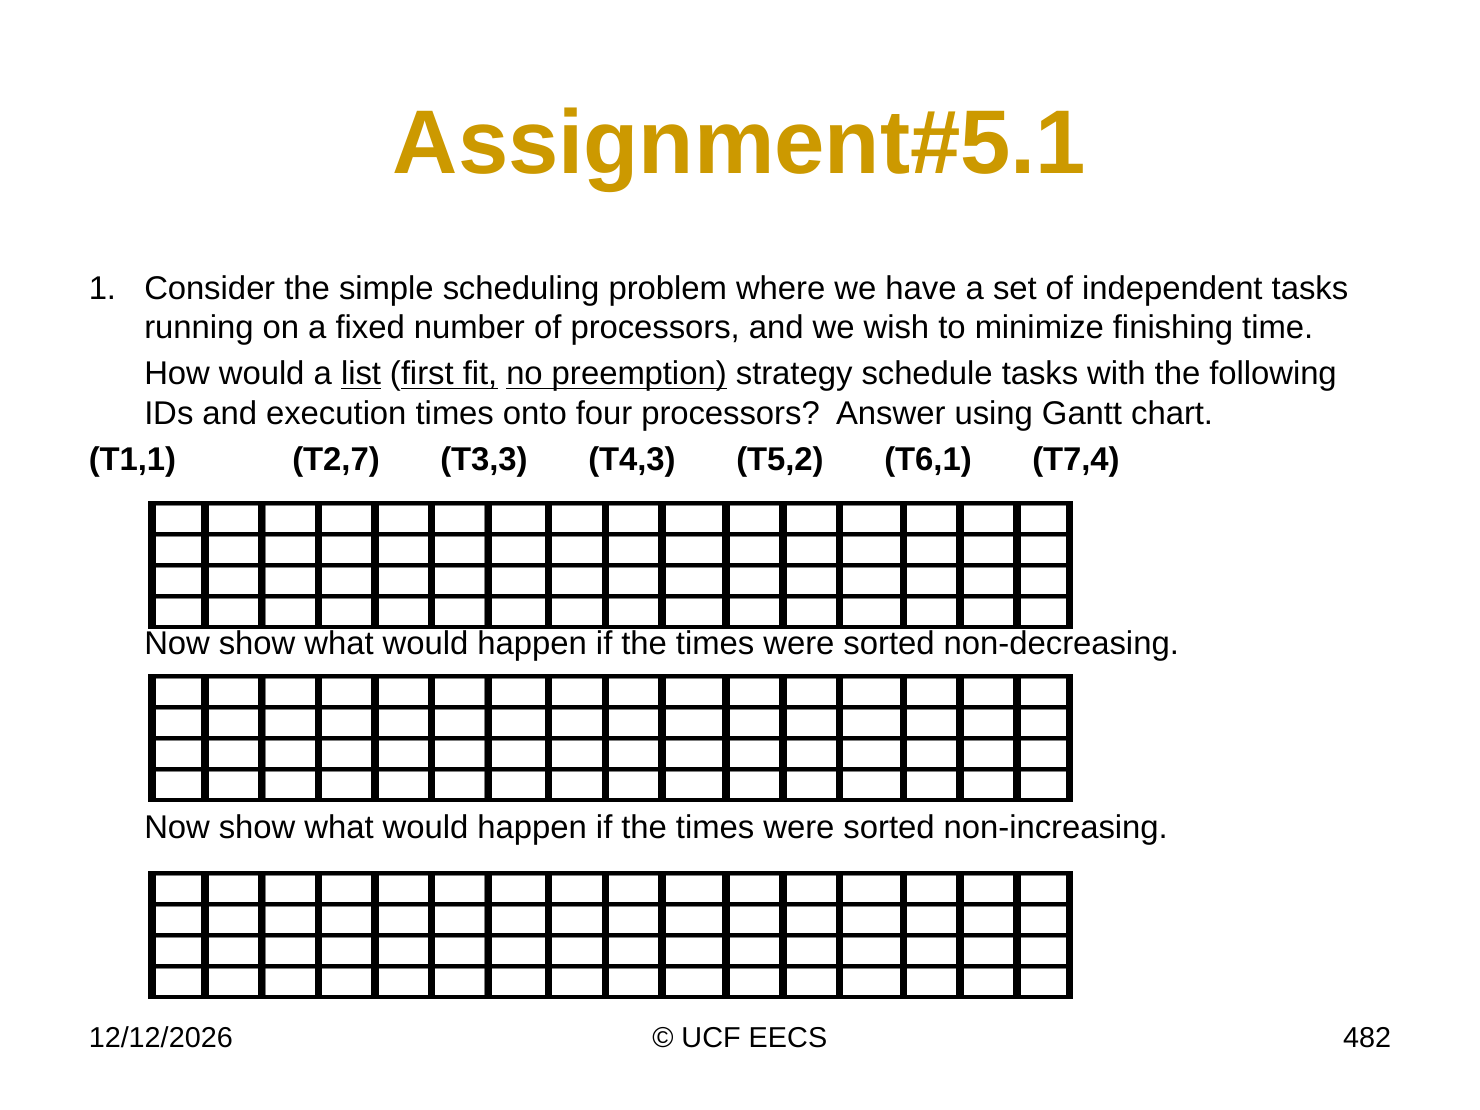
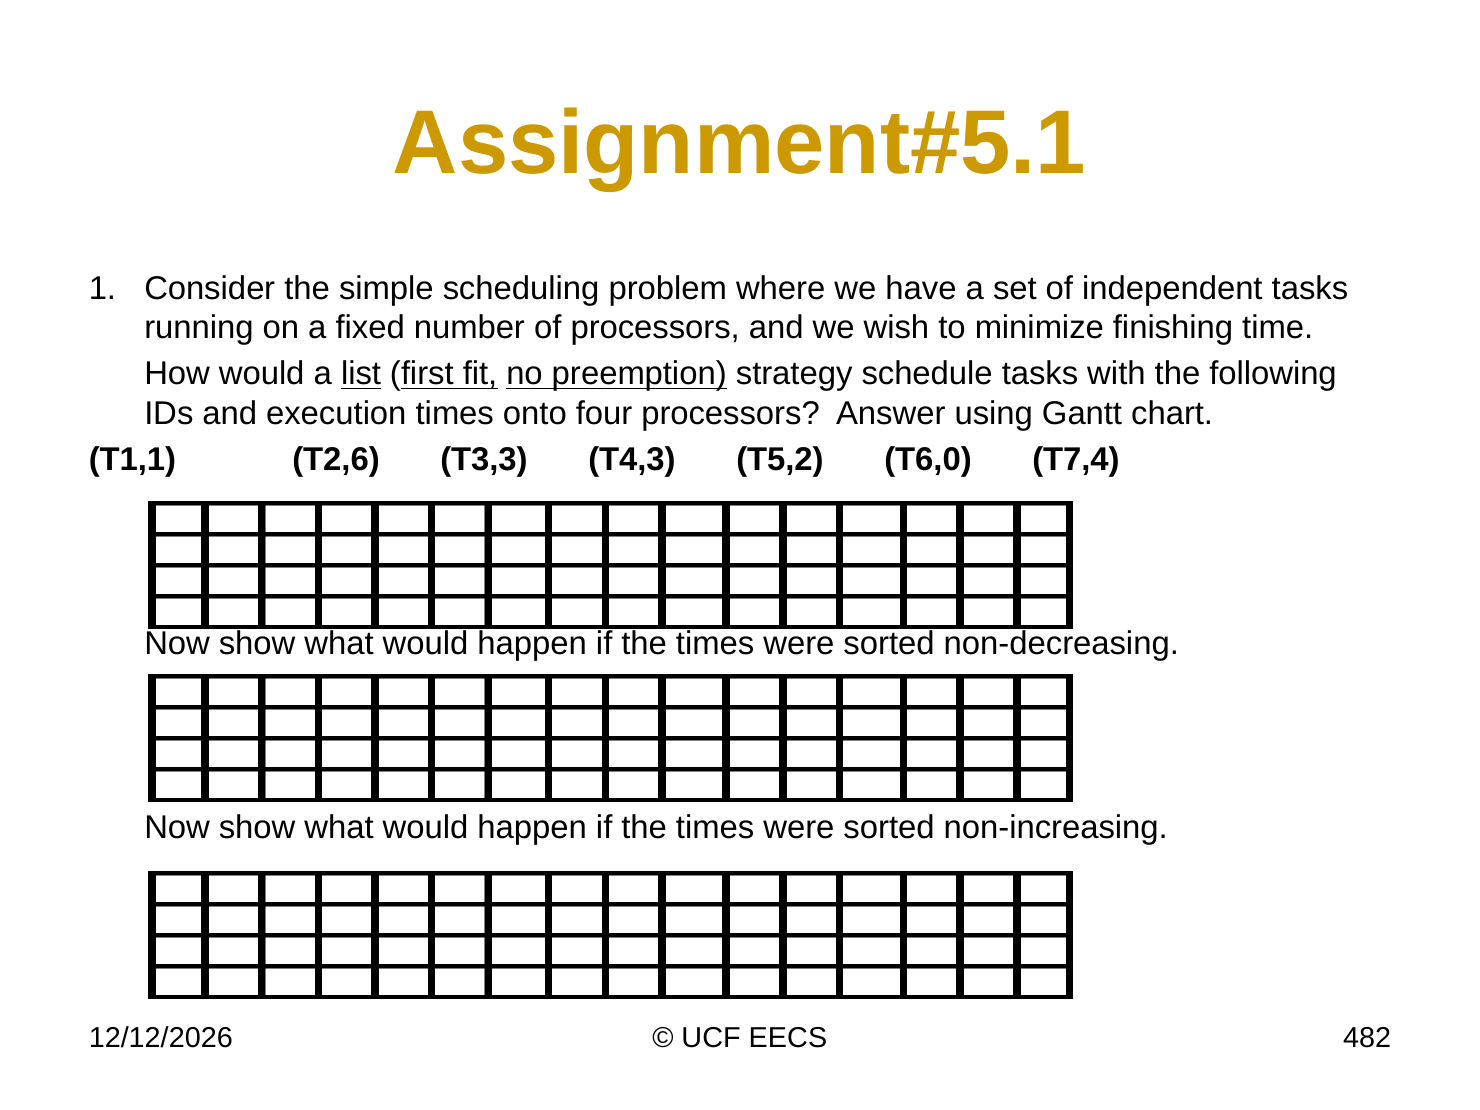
T2,7: T2,7 -> T2,6 (336, 459)
T6,1: T6,1 -> T6,0 (928, 459)
